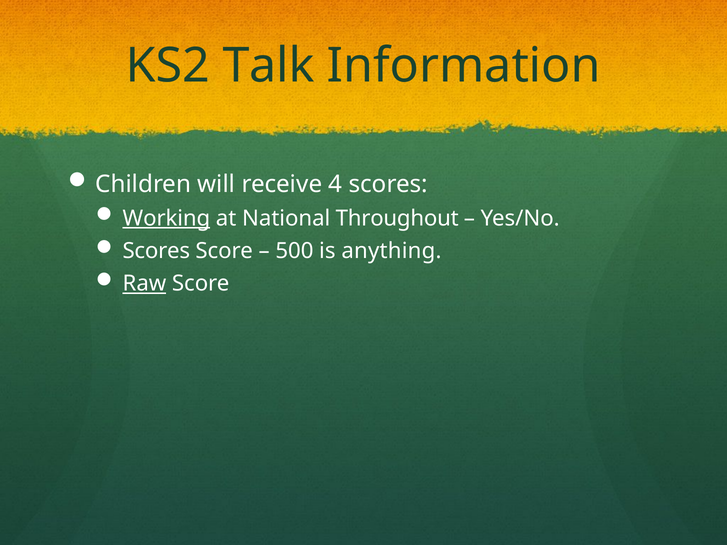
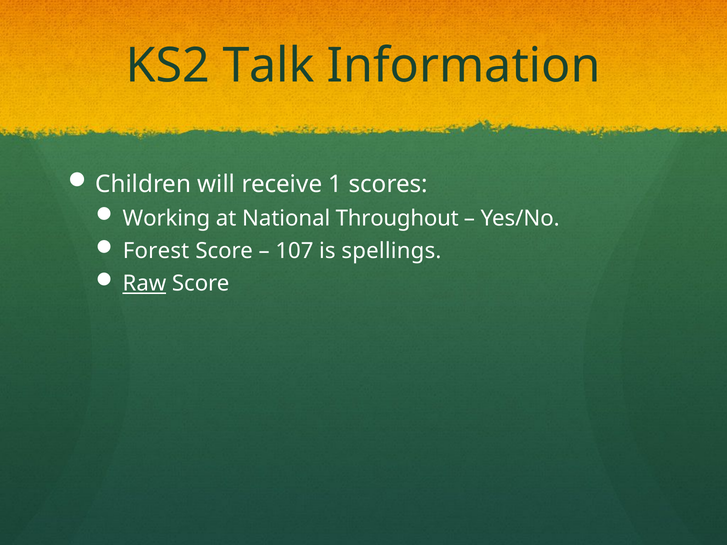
4: 4 -> 1 (335, 185)
Working underline: present -> none (166, 218)
Scores: Scores -> Forest (156, 251)
500: 500 -> 107 (294, 251)
anything: anything -> spellings (391, 251)
